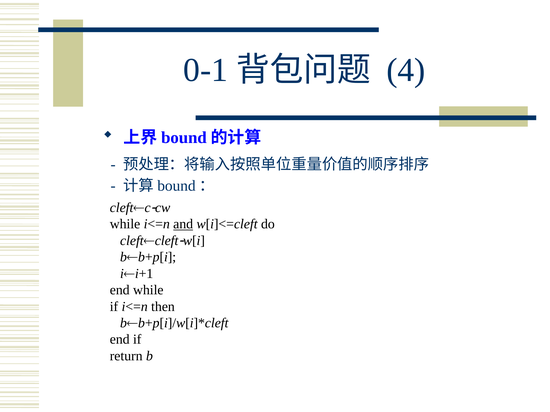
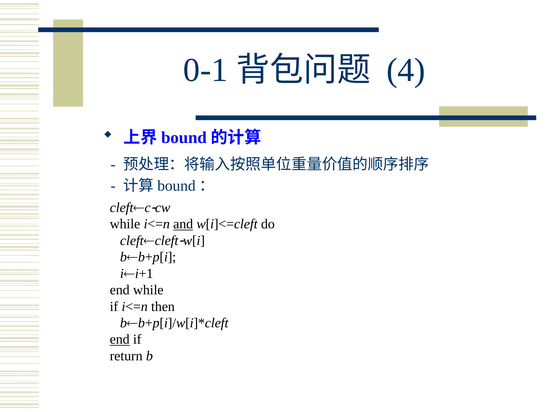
end underline: none -> present (120, 340)
